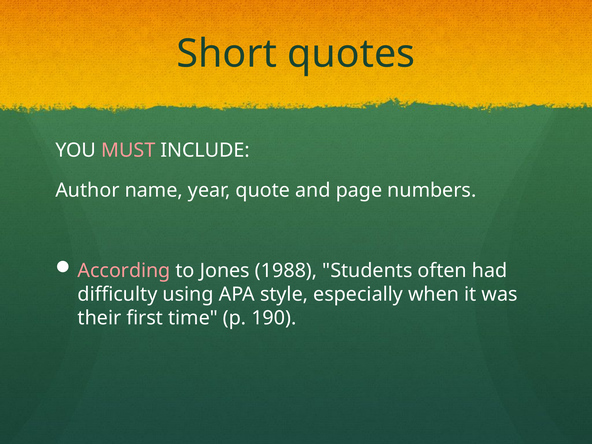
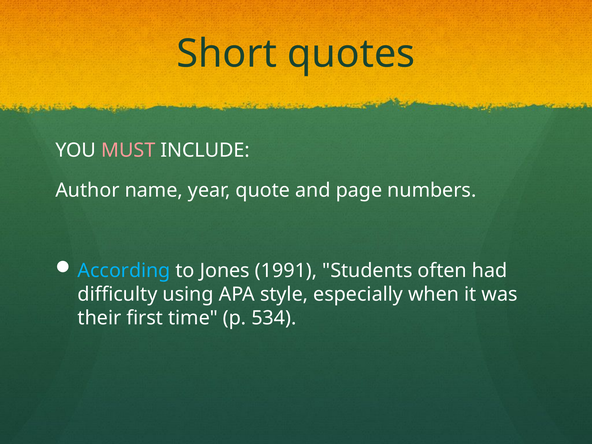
According colour: pink -> light blue (124, 271)
1988: 1988 -> 1991 (286, 271)
190: 190 -> 534 (274, 318)
